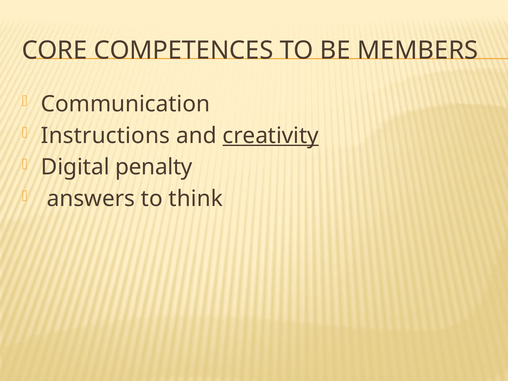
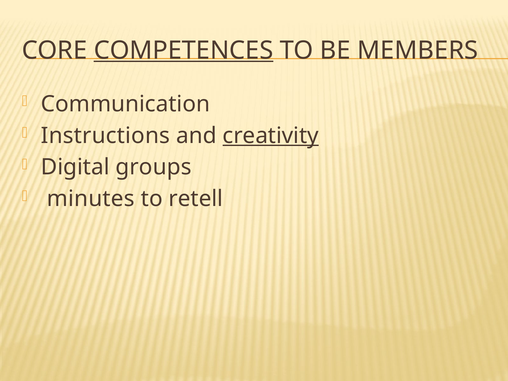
COMPETENCES underline: none -> present (184, 50)
penalty: penalty -> groups (154, 167)
answers: answers -> minutes (91, 199)
think: think -> retell (196, 199)
